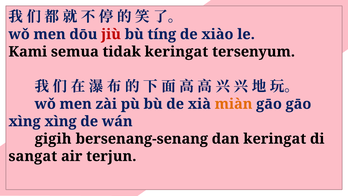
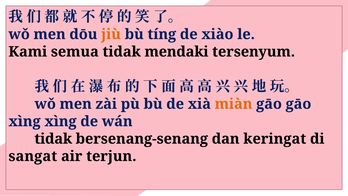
jiù colour: red -> orange (111, 34)
tidak keringat: keringat -> mendaki (177, 52)
gigih: gigih -> tidak (53, 139)
